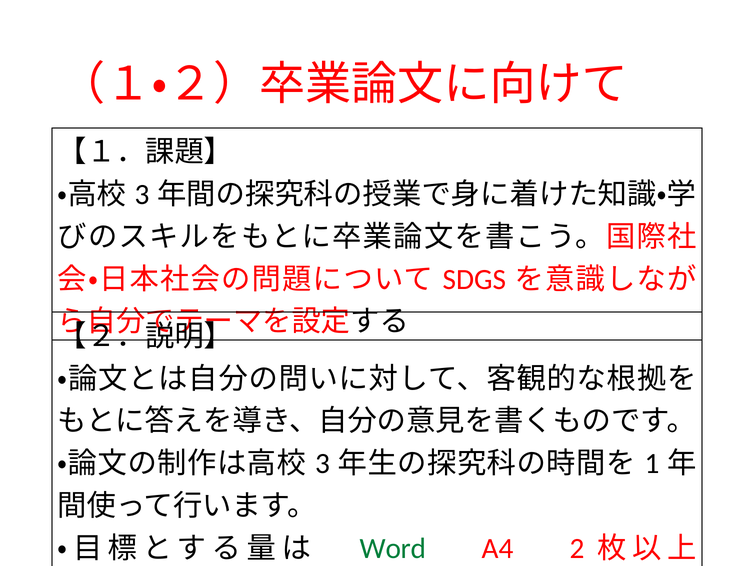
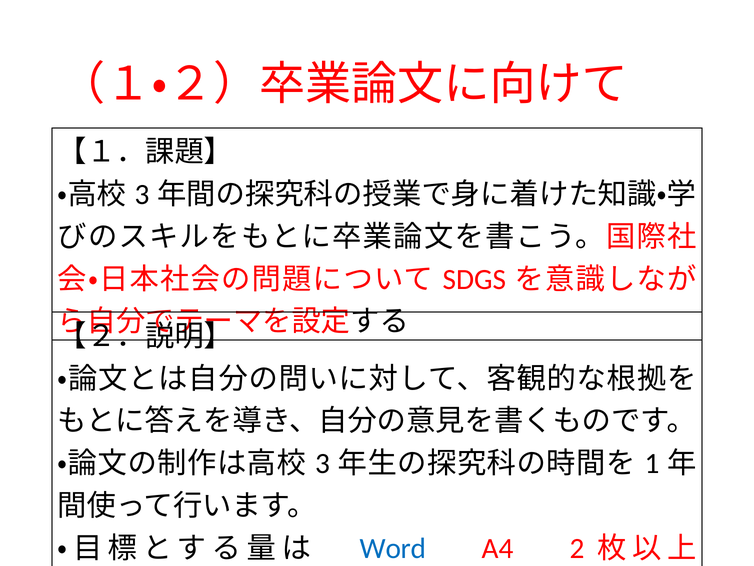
Word colour: green -> blue (393, 548)
